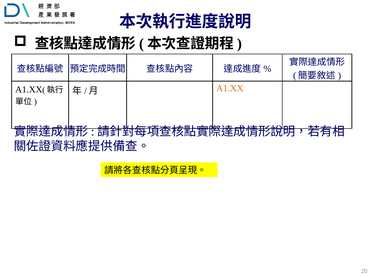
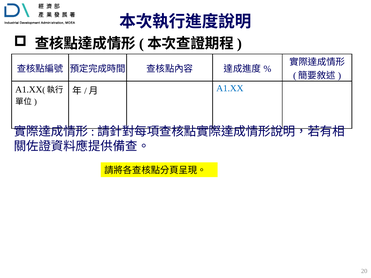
A1.XX colour: orange -> blue (230, 88)
